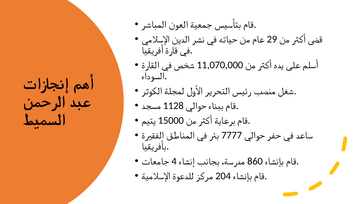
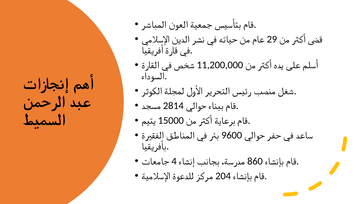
11,070,000: 11,070,000 -> 11,200,000 (220, 65)
1128: 1128 -> 2814 (173, 106)
7777: 7777 -> 9600 (232, 135)
